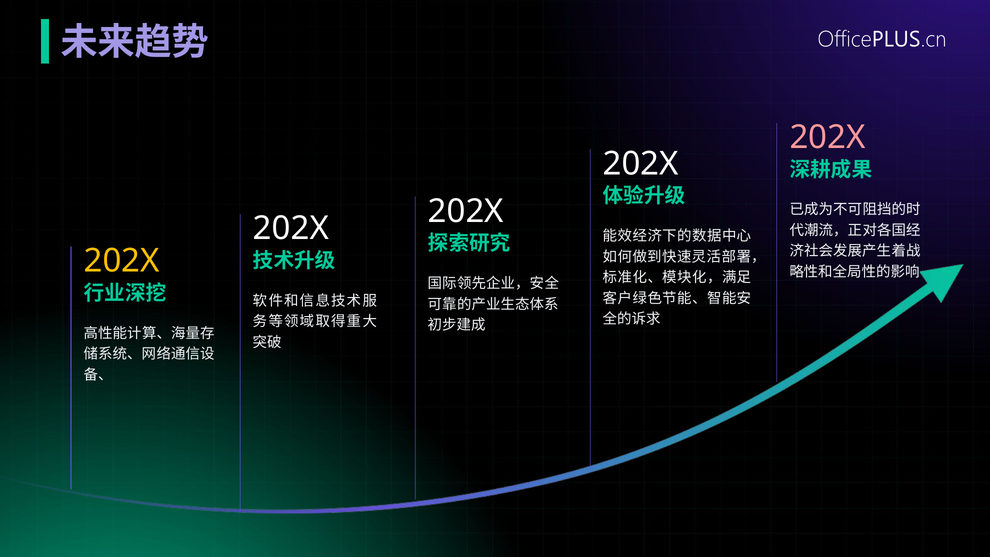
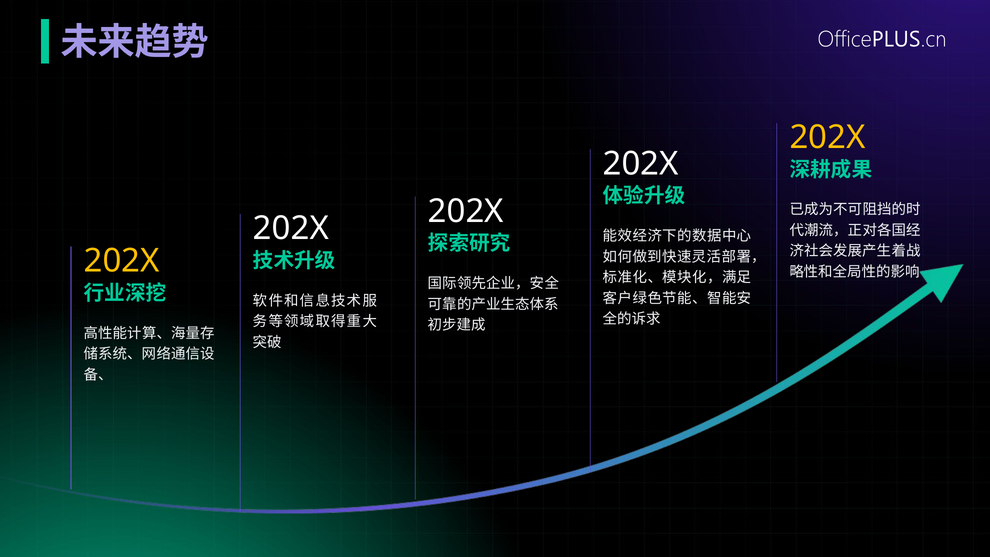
202X colour: pink -> yellow (828, 137)
